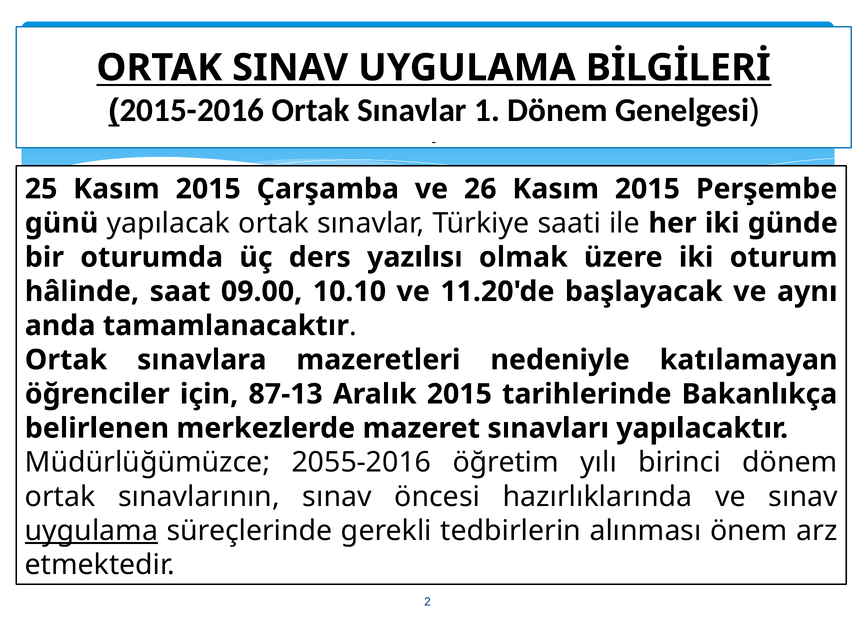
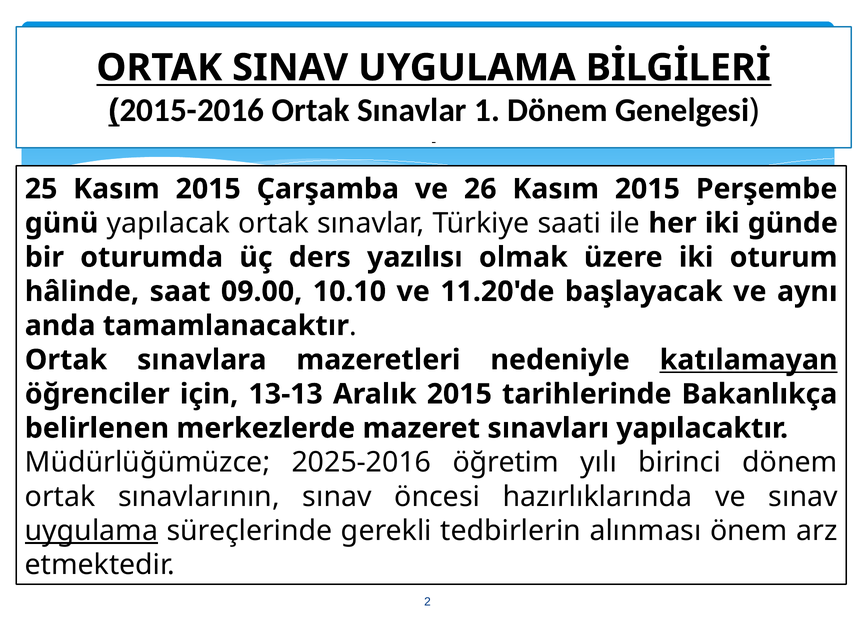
katılamayan underline: none -> present (749, 360)
87-13: 87-13 -> 13-13 (286, 394)
2055-2016: 2055-2016 -> 2025-2016 (361, 463)
